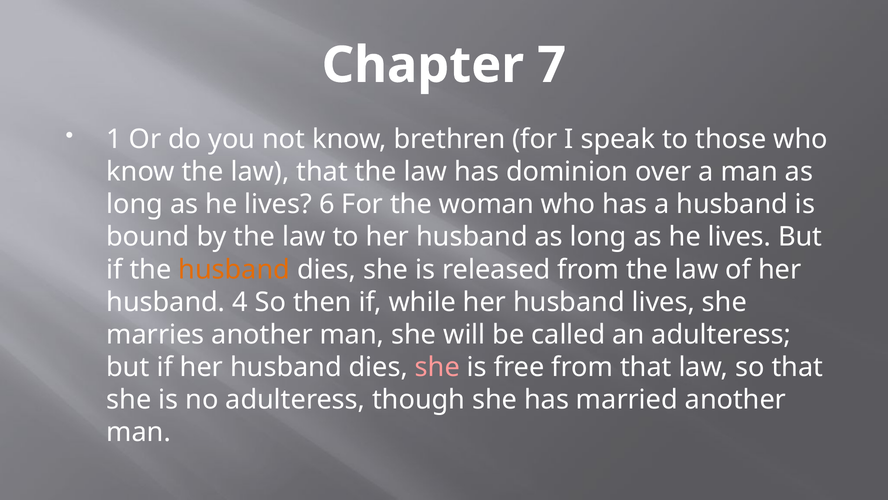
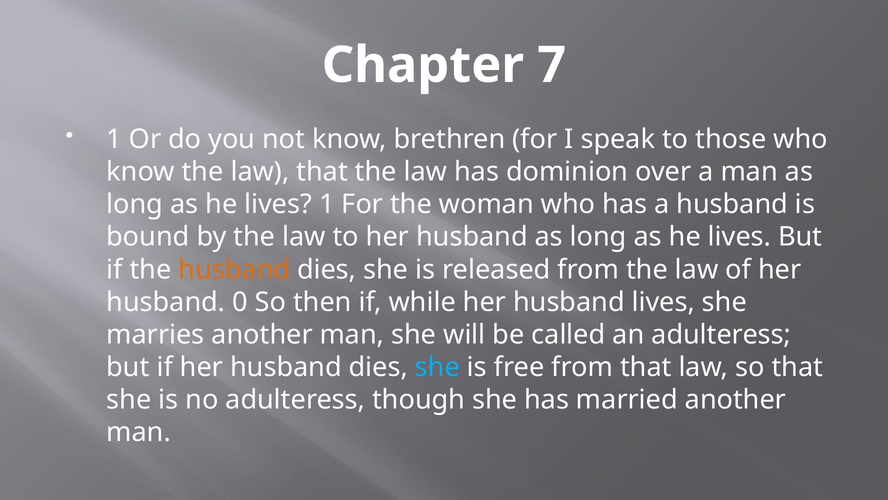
lives 6: 6 -> 1 (327, 204)
4: 4 -> 0 (240, 302)
she colour: pink -> light blue (437, 367)
